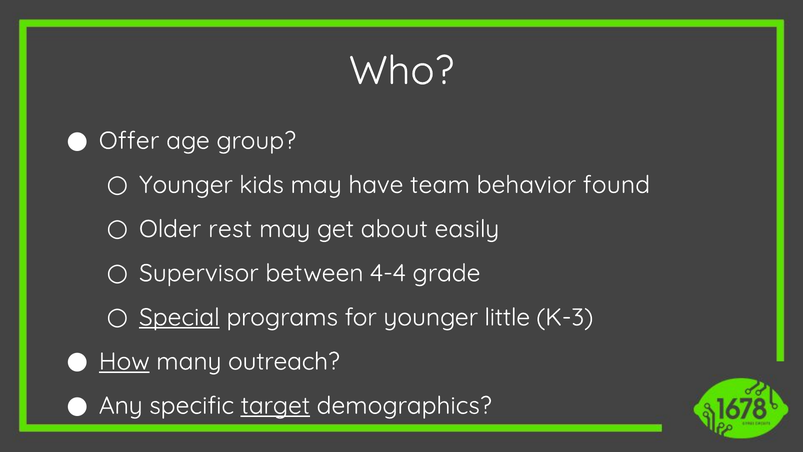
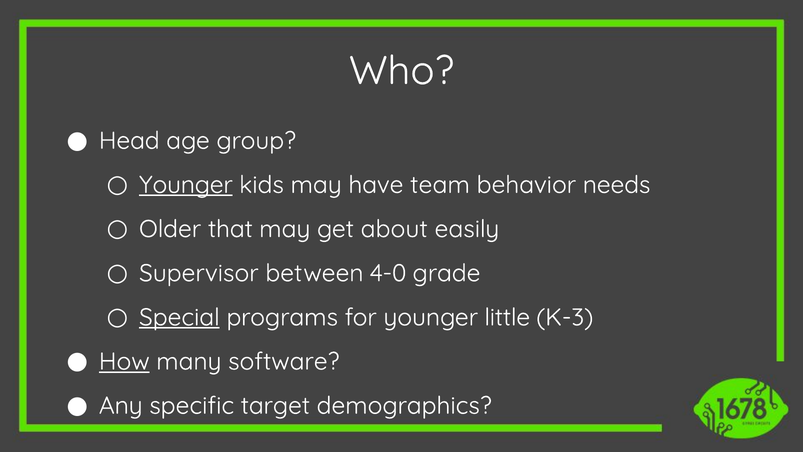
Offer: Offer -> Head (129, 141)
Younger underline: none -> present (186, 185)
found: found -> needs (617, 185)
rest: rest -> that (230, 229)
4-4: 4-4 -> 4-0 (388, 273)
outreach: outreach -> software (284, 361)
target underline: present -> none (275, 405)
